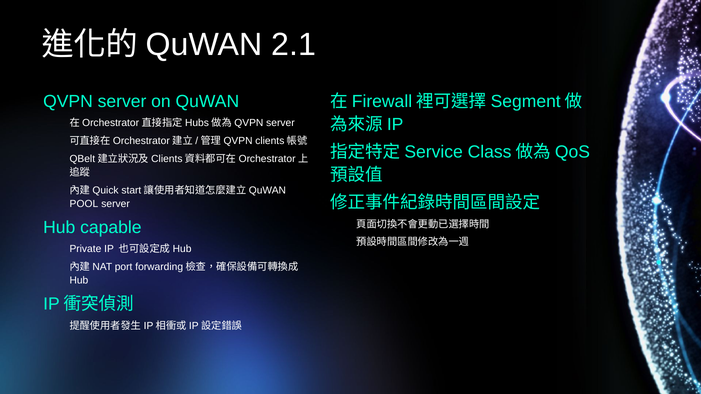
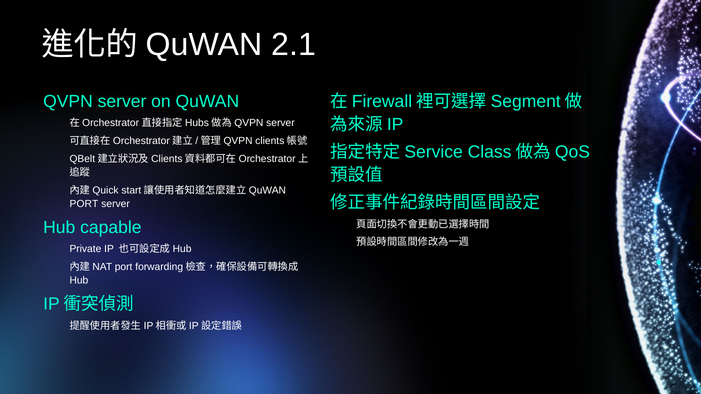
POOL: POOL -> PORT (84, 204)
